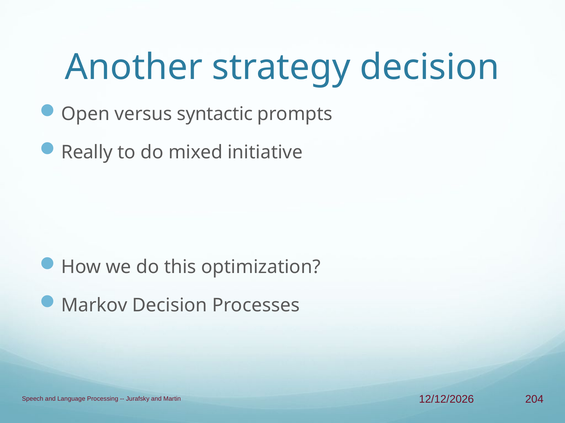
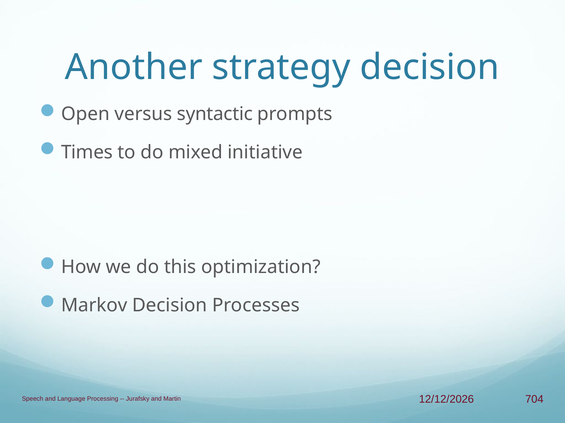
Really: Really -> Times (87, 153)
204: 204 -> 704 (534, 400)
